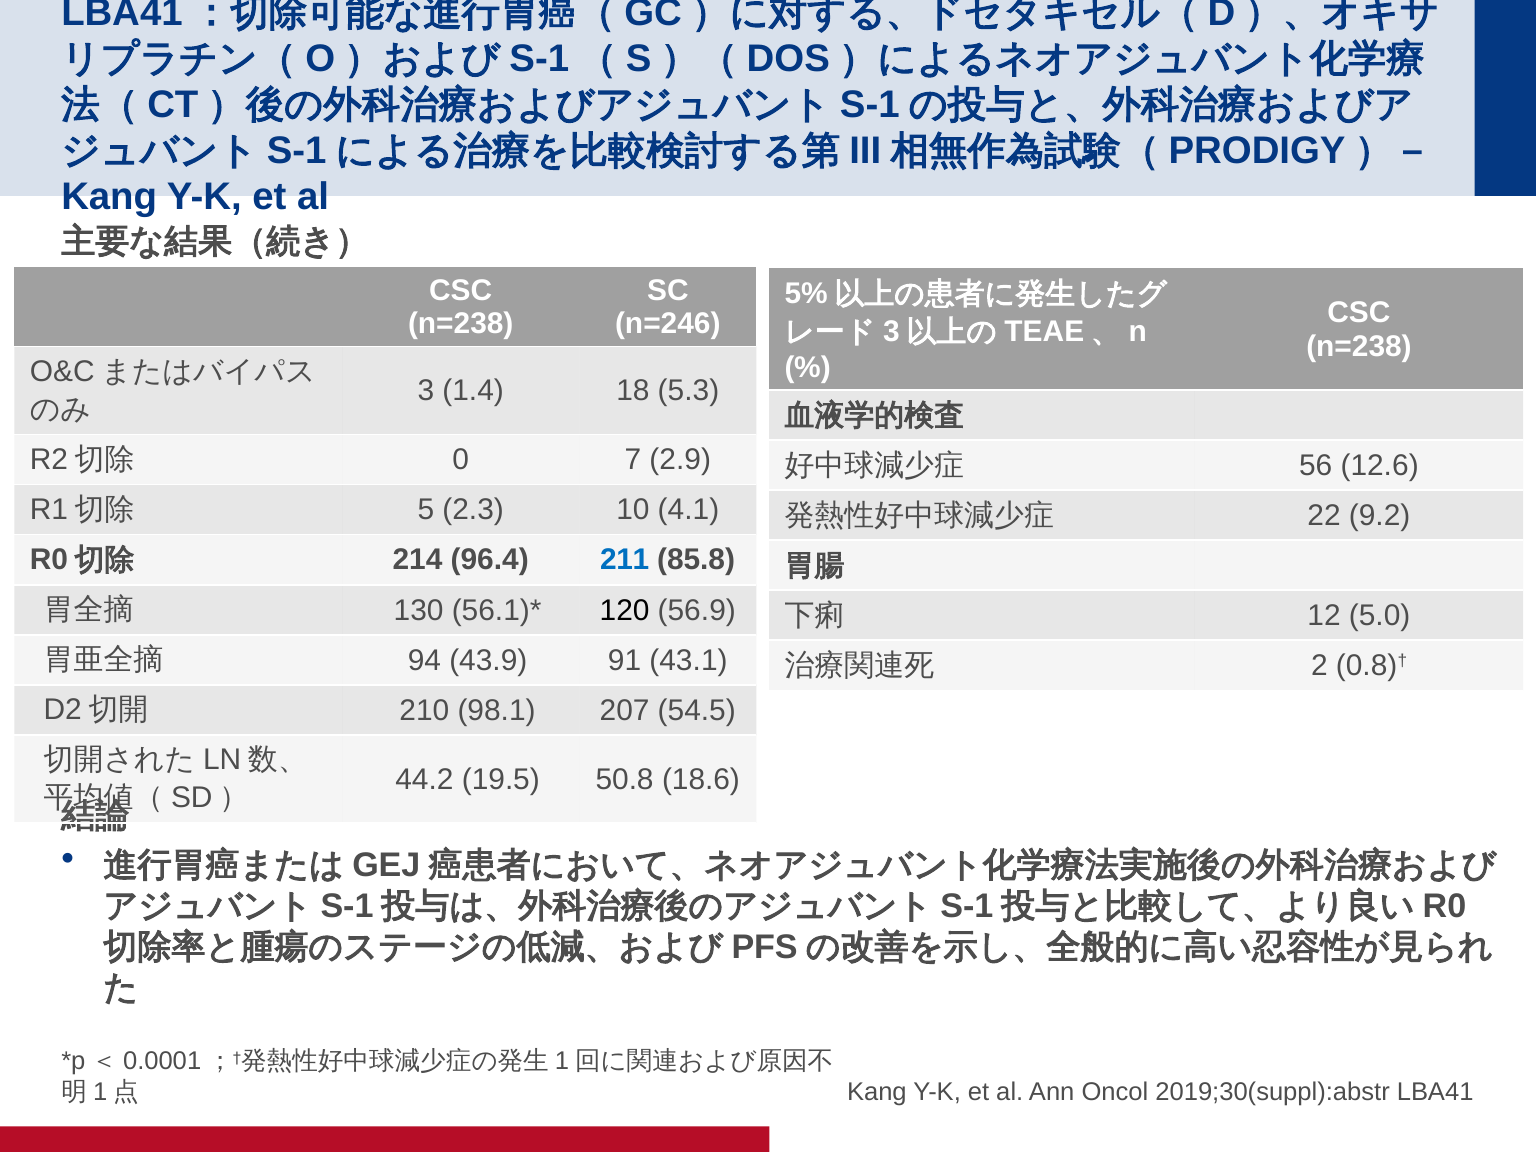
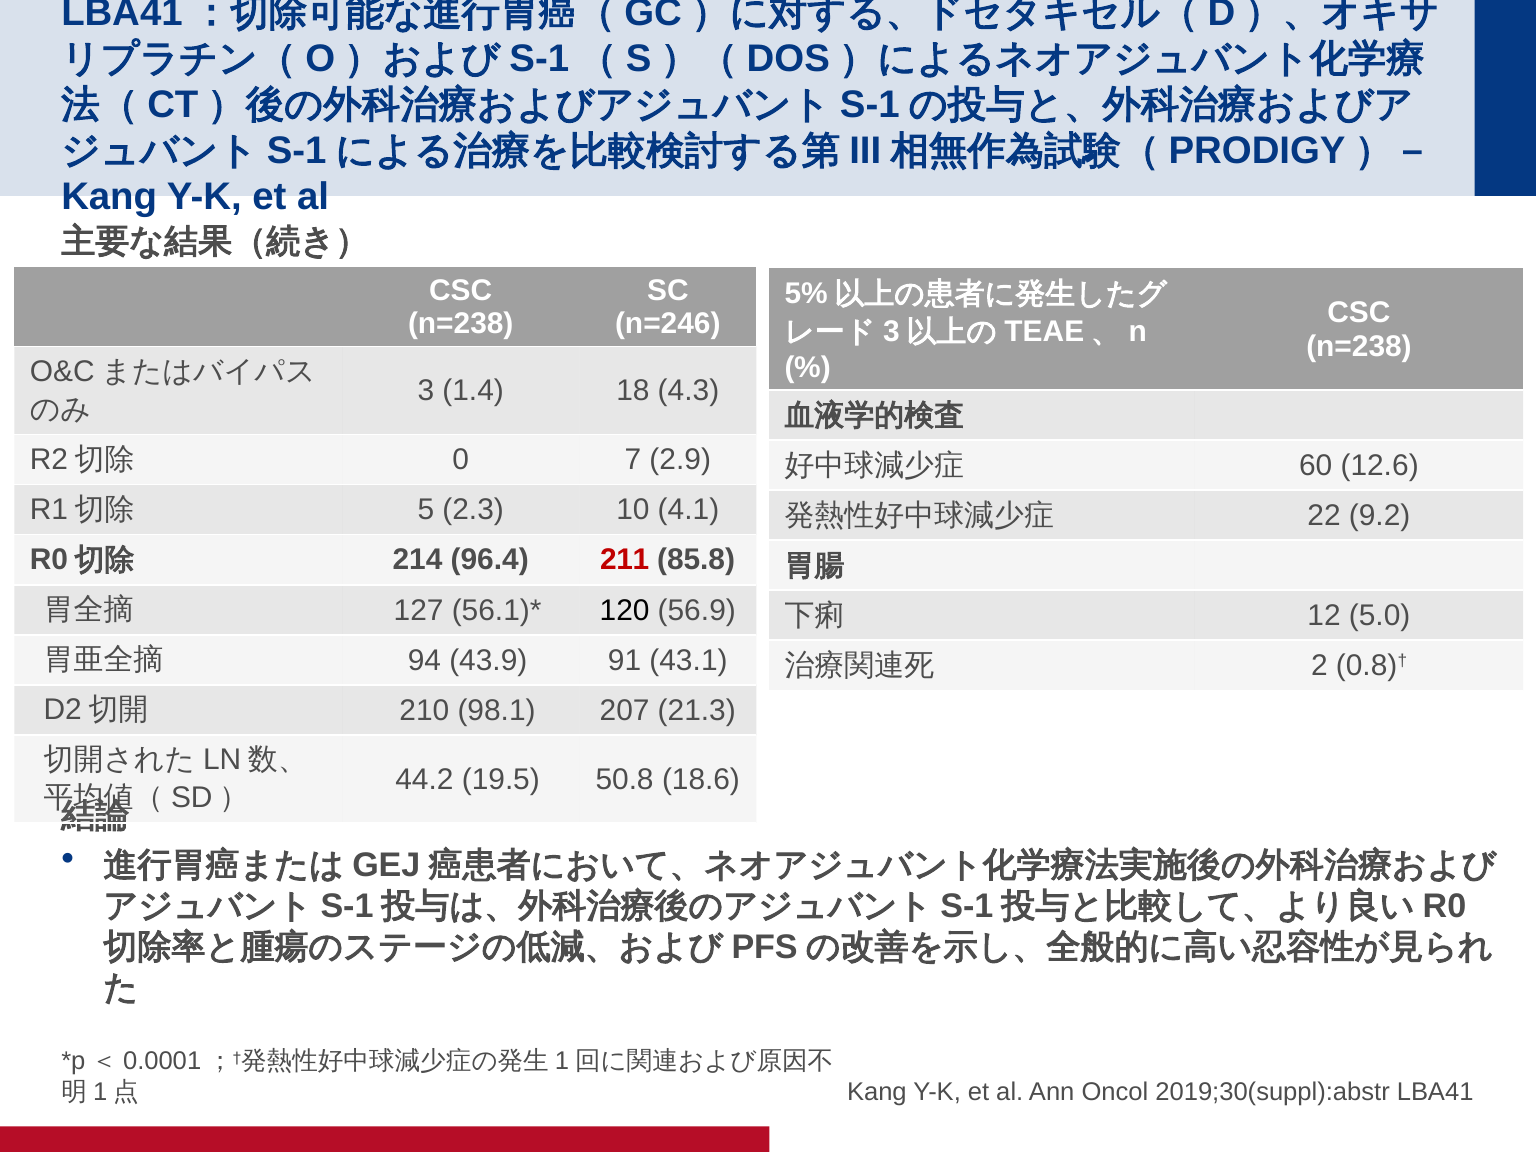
5.3: 5.3 -> 4.3 (688, 391)
56: 56 -> 60 (1316, 466)
211 colour: blue -> red (625, 560)
130: 130 -> 127 (419, 610)
54.5: 54.5 -> 21.3 (697, 710)
